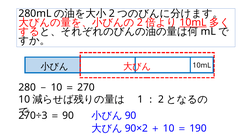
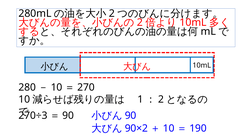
10mL underline: present -> none (193, 22)
